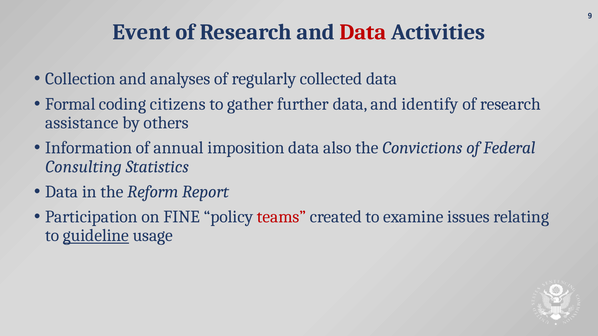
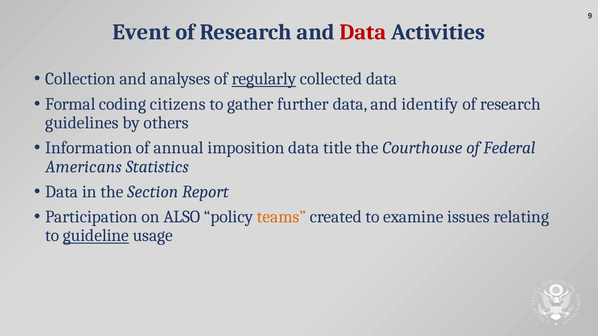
regularly underline: none -> present (264, 79)
assistance: assistance -> guidelines (82, 123)
also: also -> title (337, 148)
Convictions: Convictions -> Courthouse (422, 148)
Consulting: Consulting -> Americans (84, 167)
Reform: Reform -> Section (153, 192)
FINE: FINE -> ALSO (182, 217)
teams colour: red -> orange (281, 217)
